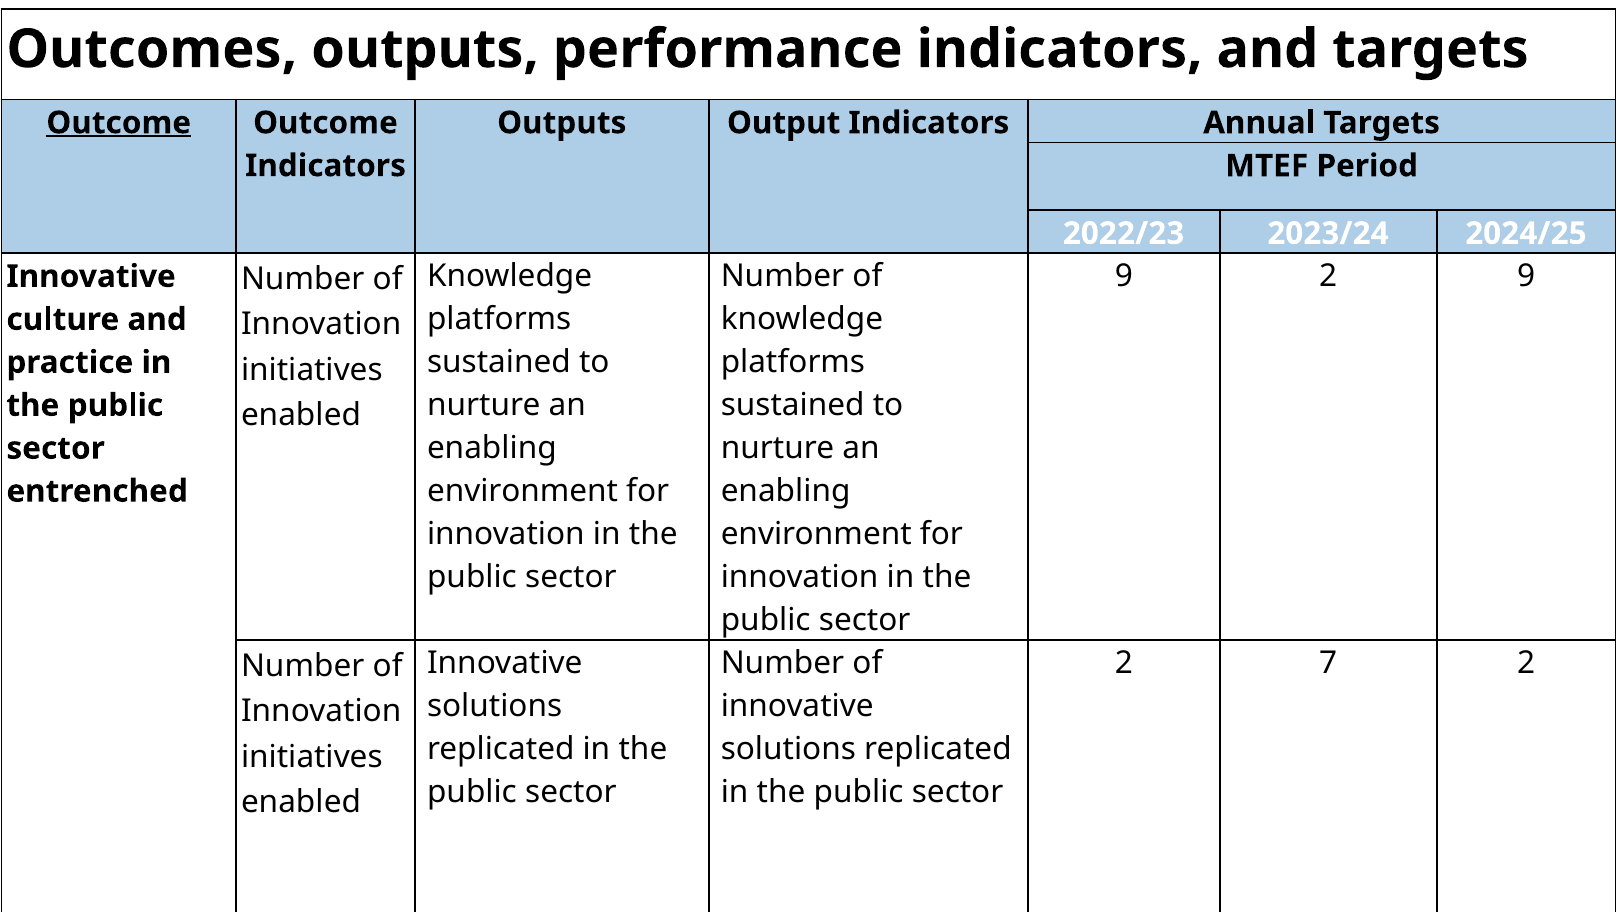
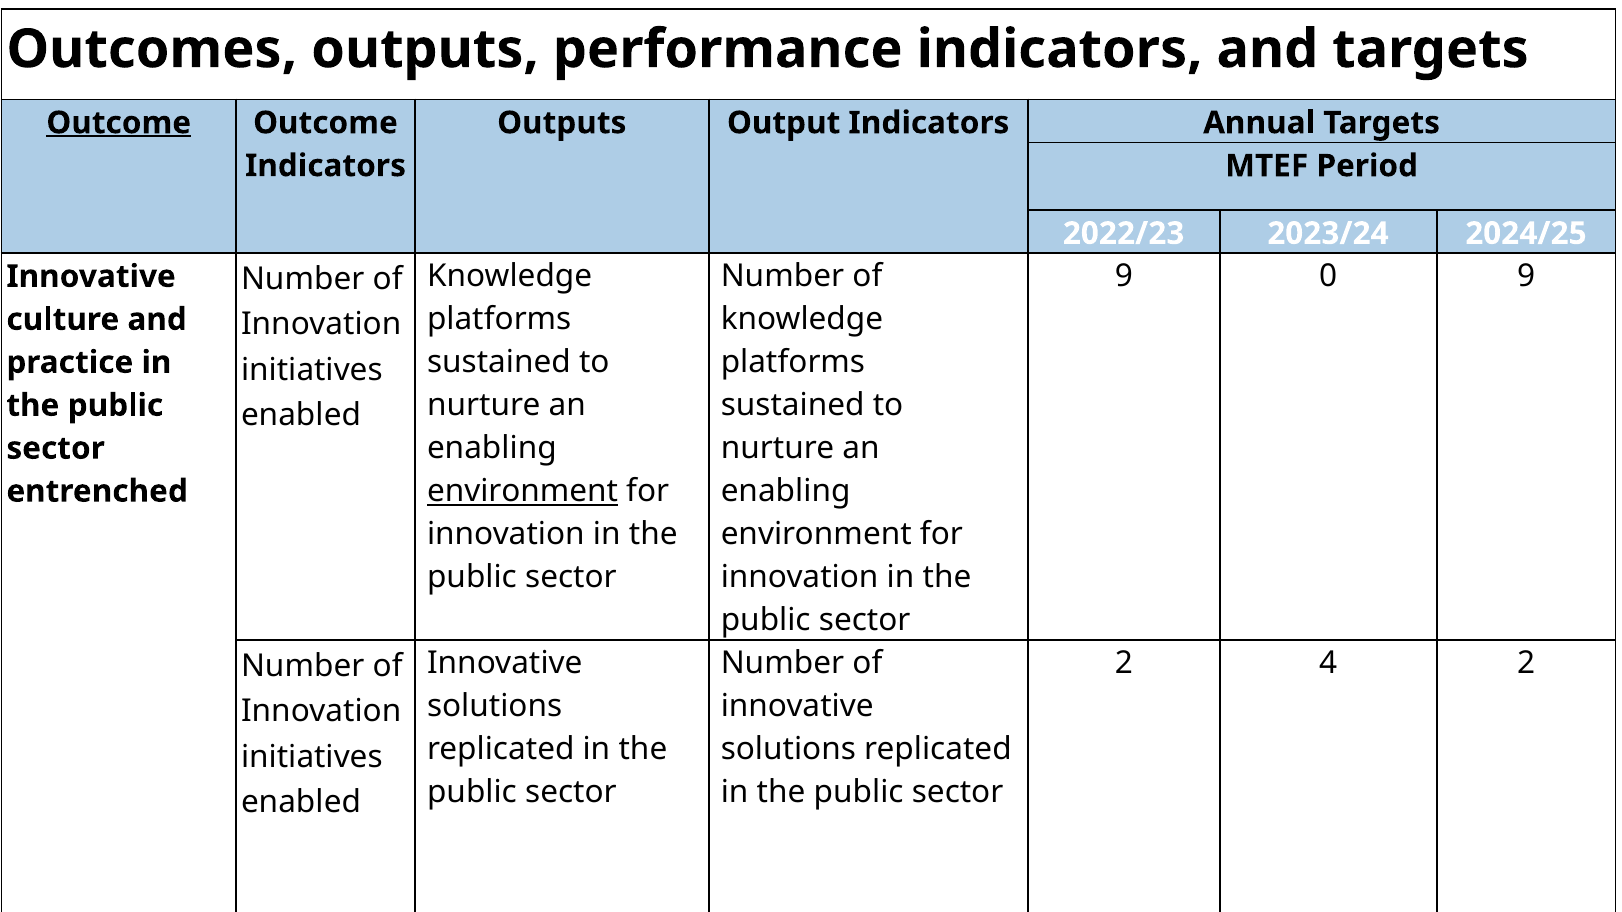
9 2: 2 -> 0 (1328, 277)
environment underline: none -> present (523, 492)
7: 7 -> 4 (1328, 663)
